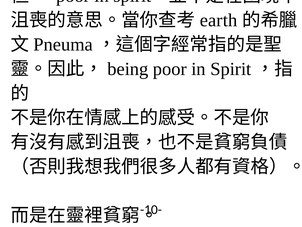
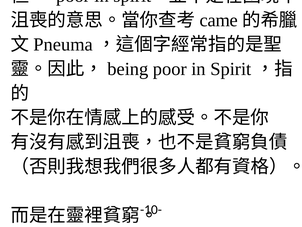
earth: earth -> came (219, 20)
